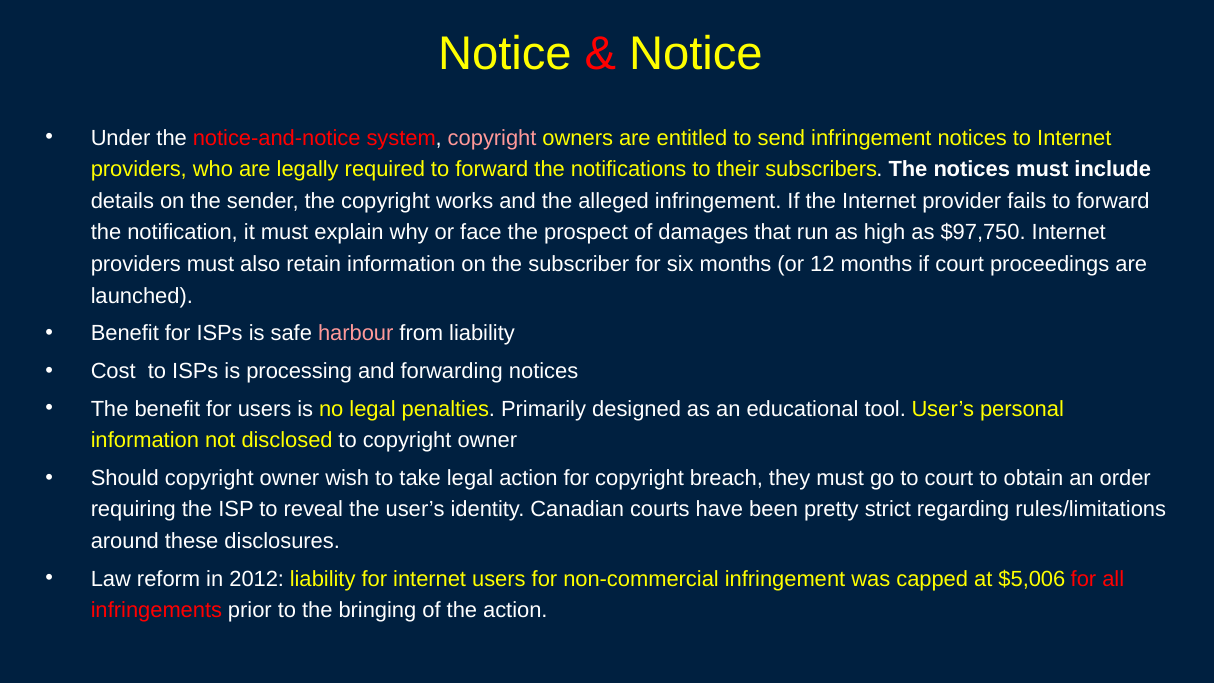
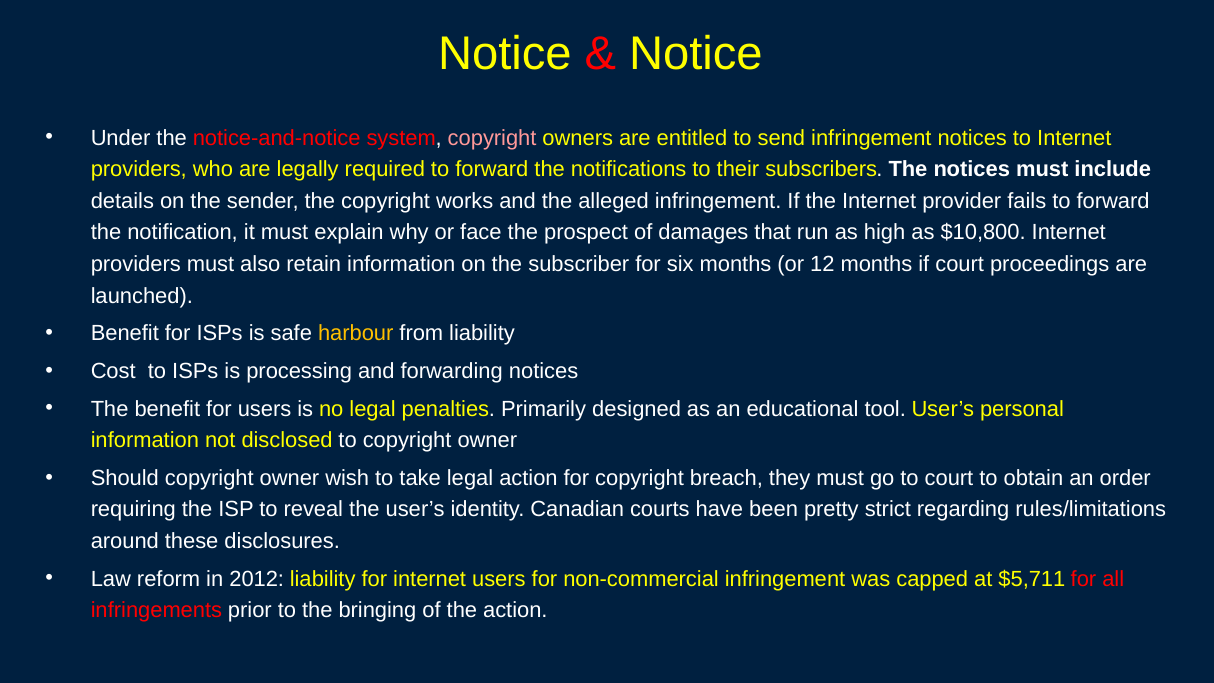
$97,750: $97,750 -> $10,800 (983, 233)
harbour colour: pink -> yellow (356, 333)
$5,006: $5,006 -> $5,711 (1032, 579)
